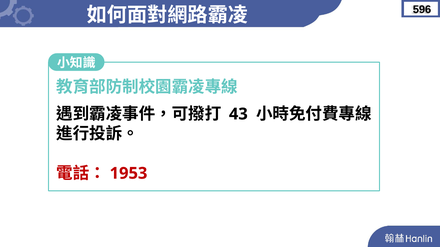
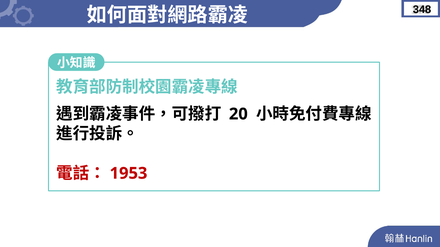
596: 596 -> 348 (422, 10)
43: 43 -> 20 (238, 114)
